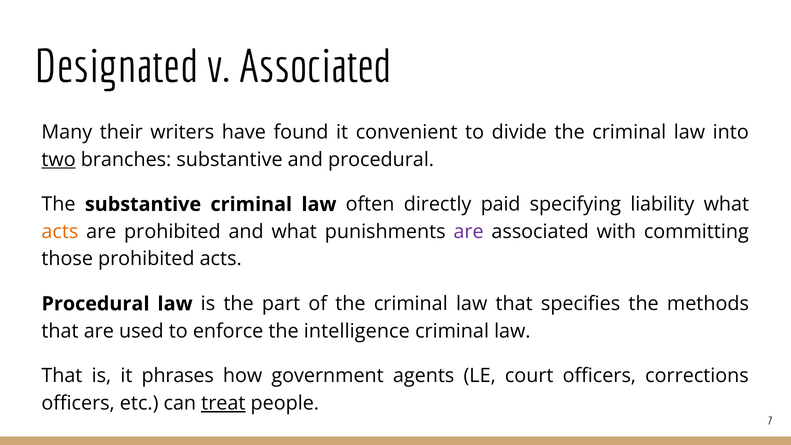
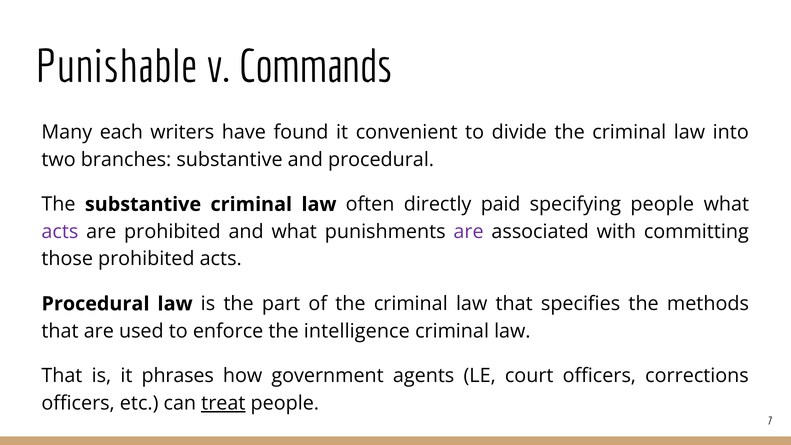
Designated: Designated -> Punishable (116, 67)
v Associated: Associated -> Commands (316, 67)
their: their -> each (121, 132)
two underline: present -> none (59, 160)
specifying liability: liability -> people (662, 204)
acts colour: orange -> purple (60, 232)
